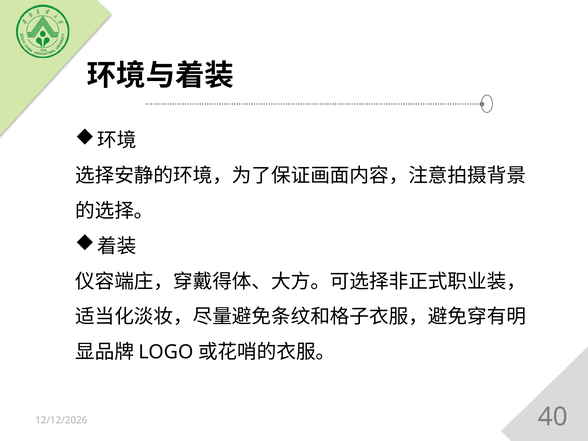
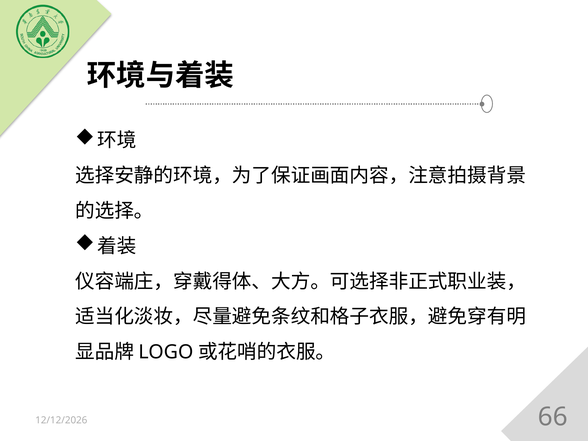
40: 40 -> 66 (553, 417)
